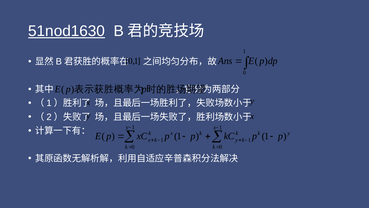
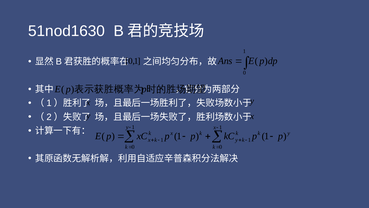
51nod1630 underline: present -> none (67, 31)
